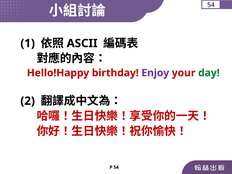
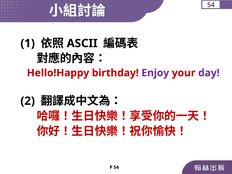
day colour: green -> purple (209, 73)
